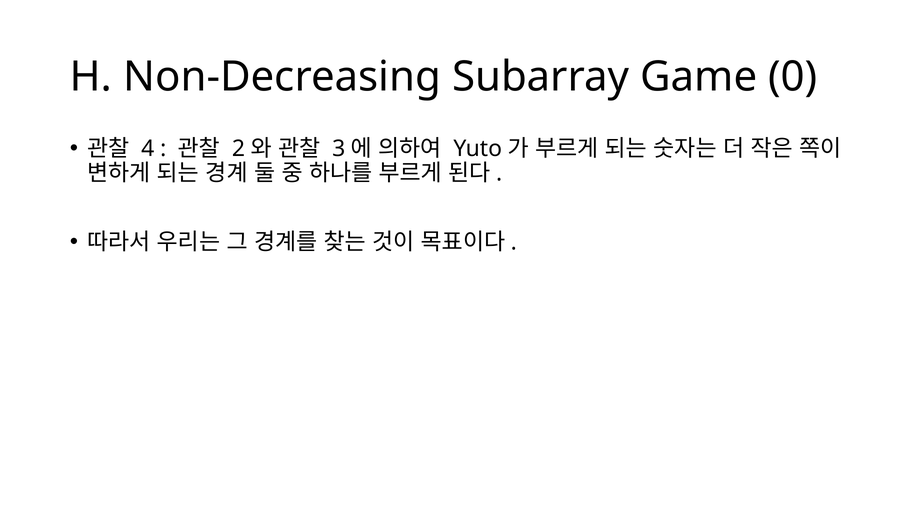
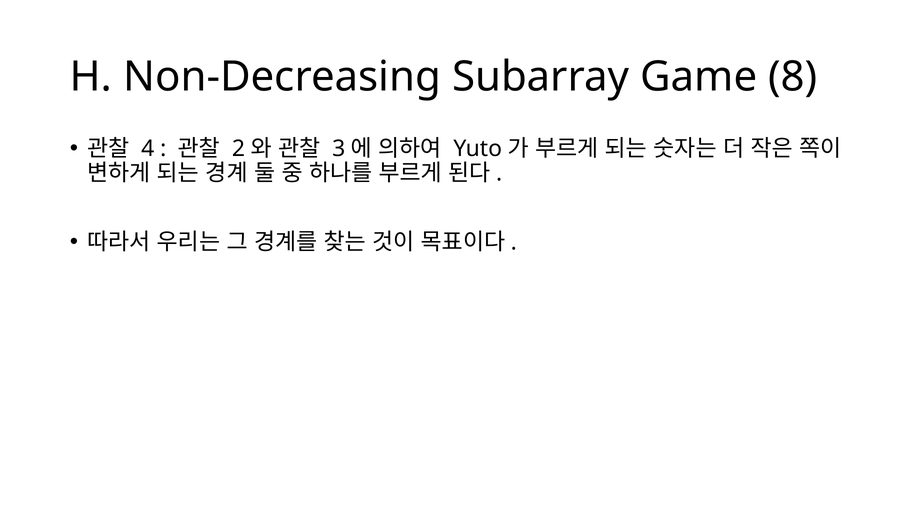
0: 0 -> 8 (793, 77)
